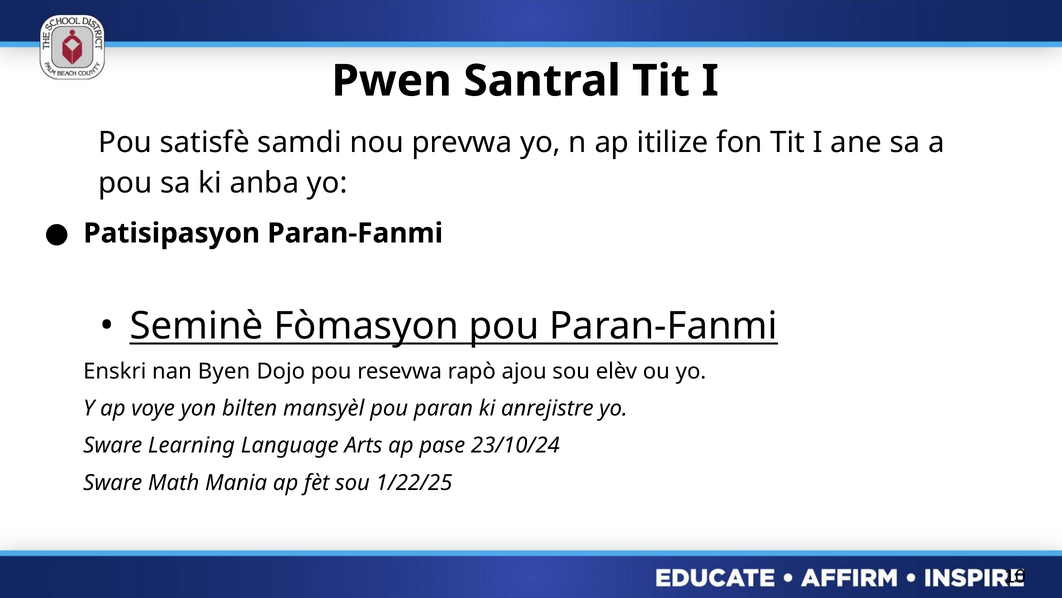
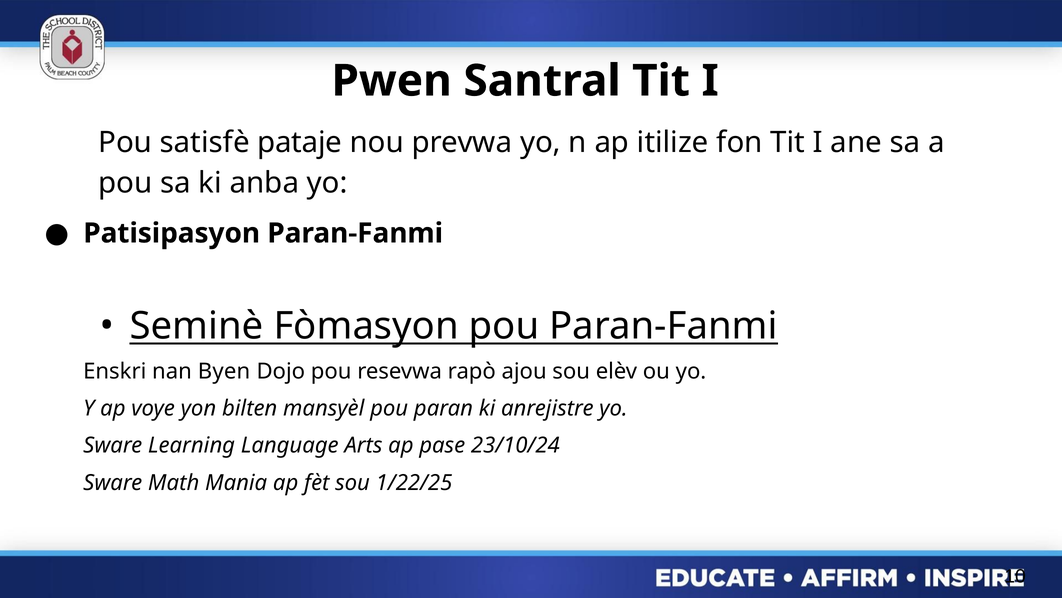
samdi: samdi -> pataje (300, 142)
